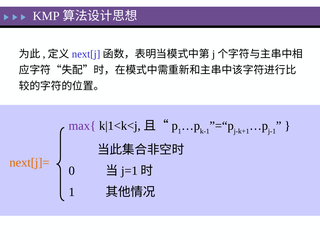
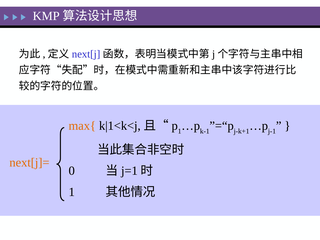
max{ colour: purple -> orange (82, 126)
